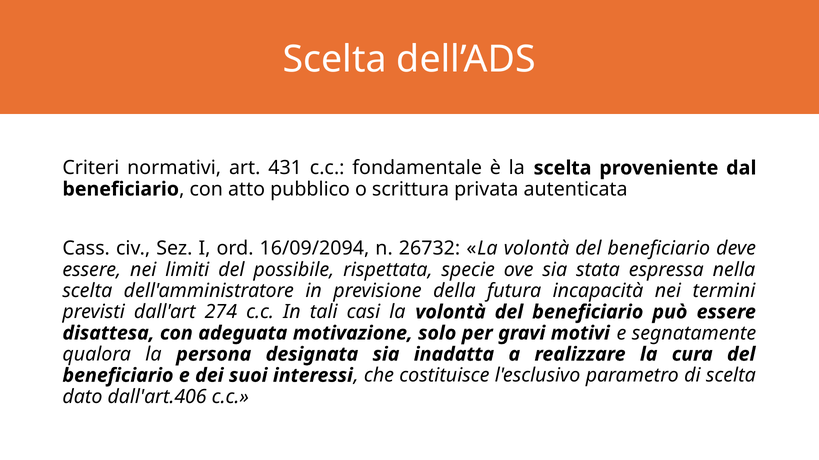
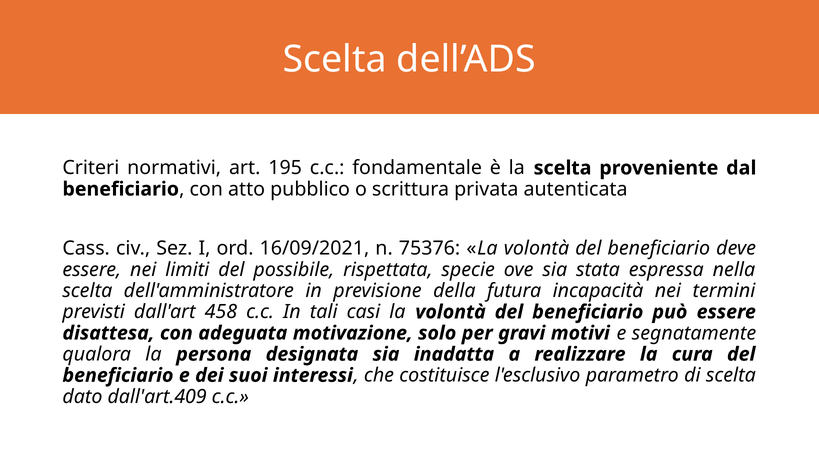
431: 431 -> 195 (285, 168)
16/09/2094: 16/09/2094 -> 16/09/2021 (314, 249)
26732: 26732 -> 75376 (430, 249)
274: 274 -> 458 (221, 312)
dall'art.406: dall'art.406 -> dall'art.409 (157, 397)
